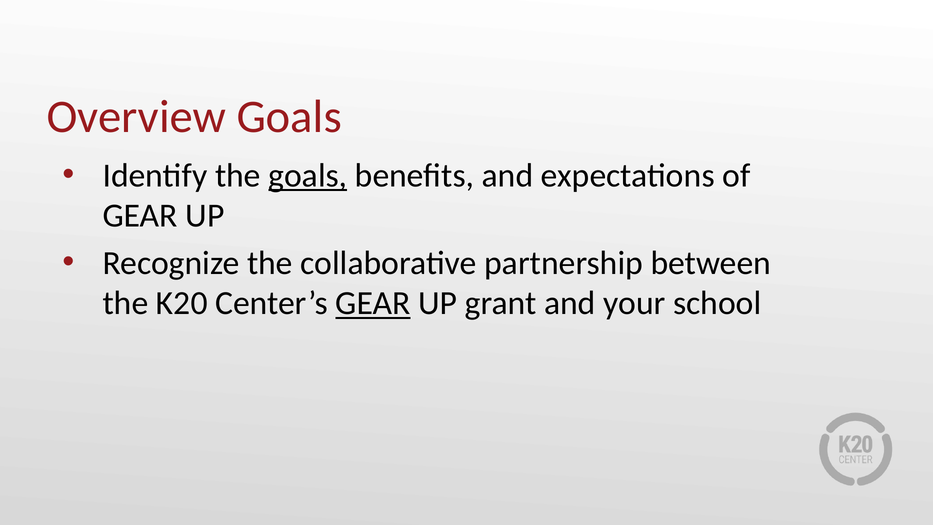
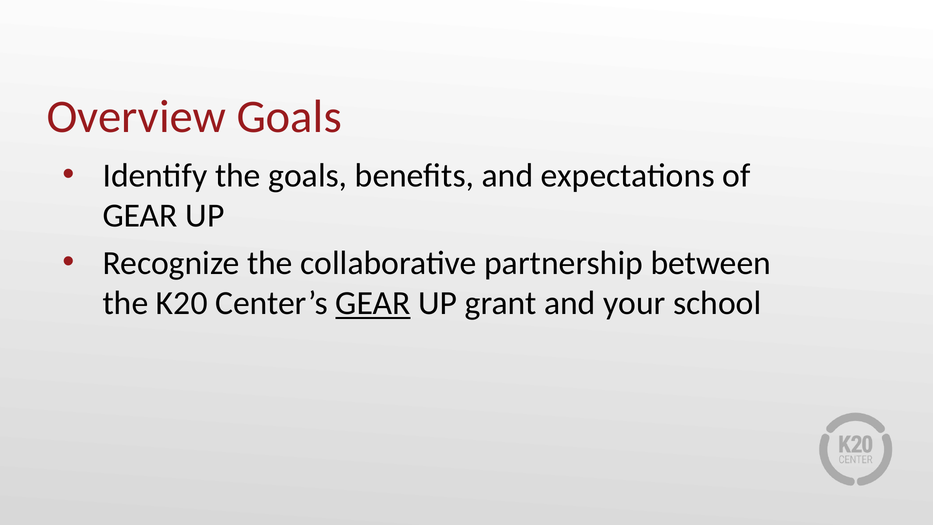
goals underline: present -> none (308, 175)
